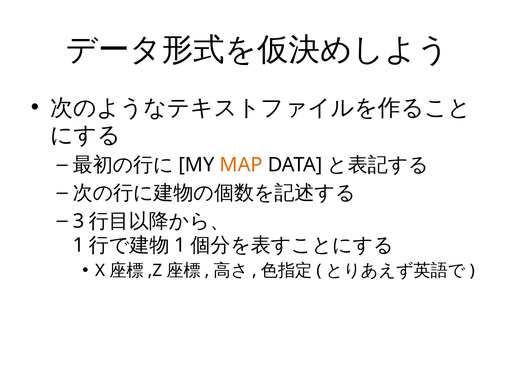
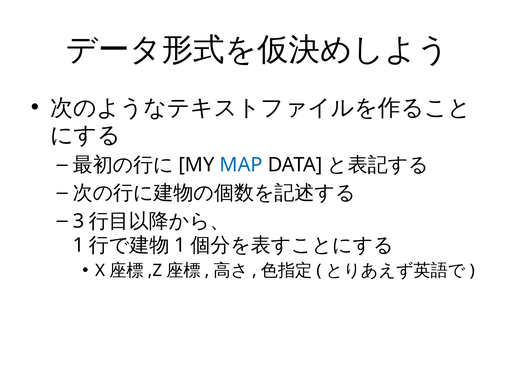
MAP colour: orange -> blue (241, 165)
